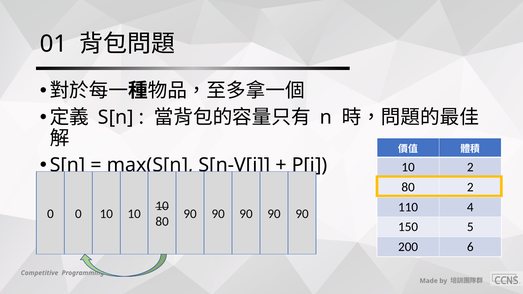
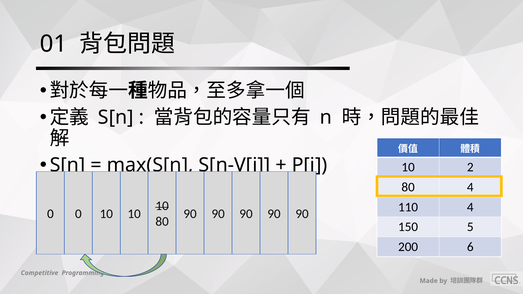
80 2: 2 -> 4 (470, 187)
